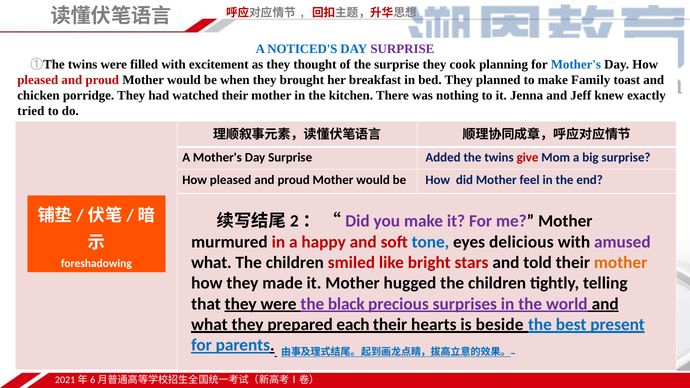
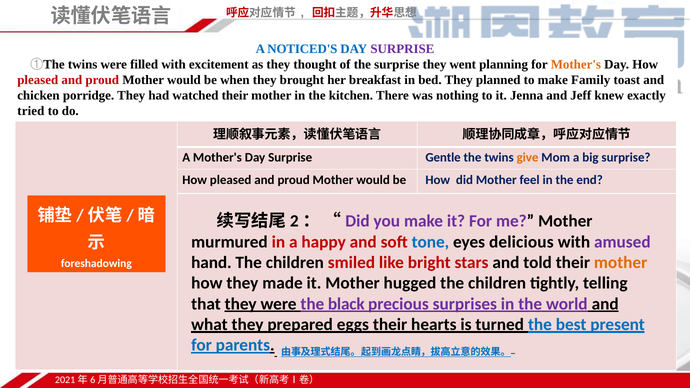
cook: cook -> went (463, 65)
Mother's colour: blue -> orange (576, 65)
Added: Added -> Gentle (443, 158)
give colour: red -> orange (528, 158)
what: what -> hand (211, 263)
each: each -> eggs (353, 325)
beside: beside -> turned (500, 325)
